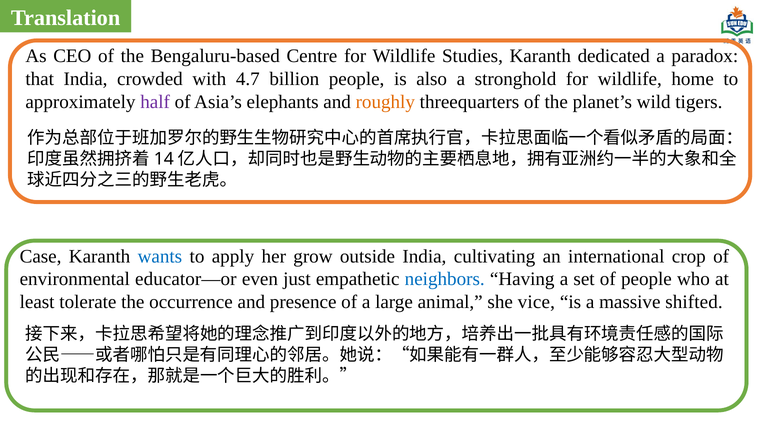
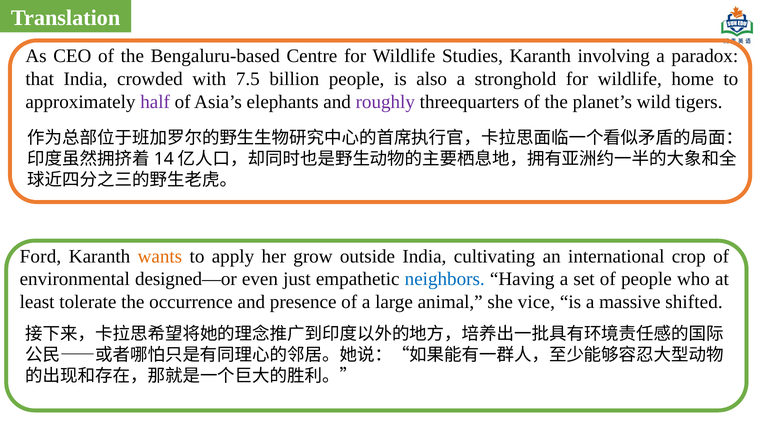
dedicated: dedicated -> involving (614, 56)
4.7: 4.7 -> 7.5 (248, 79)
roughly colour: orange -> purple (385, 102)
Case: Case -> Ford (40, 256)
wants colour: blue -> orange (160, 256)
educator—or: educator—or -> designed—or (186, 279)
